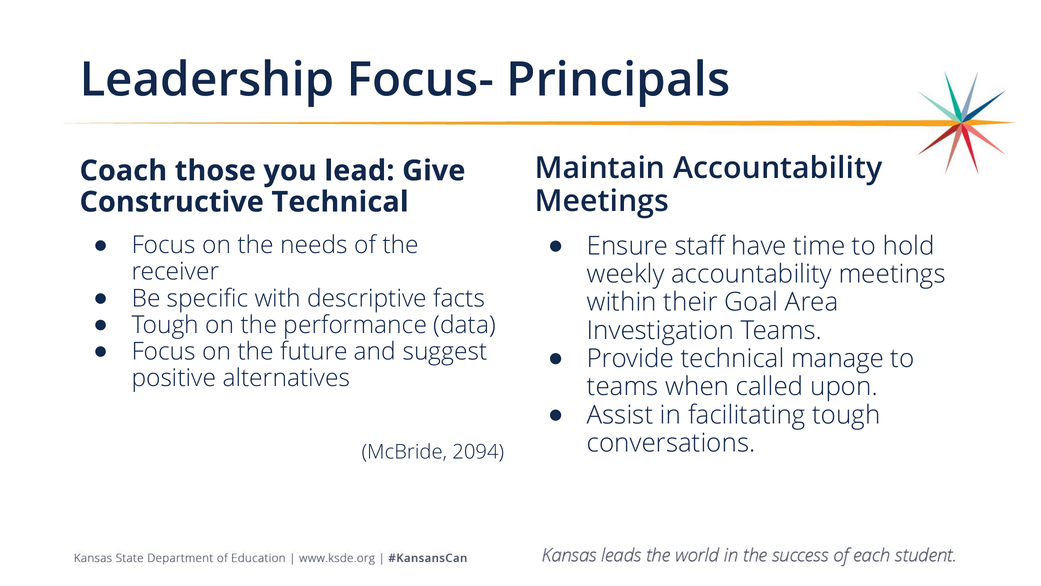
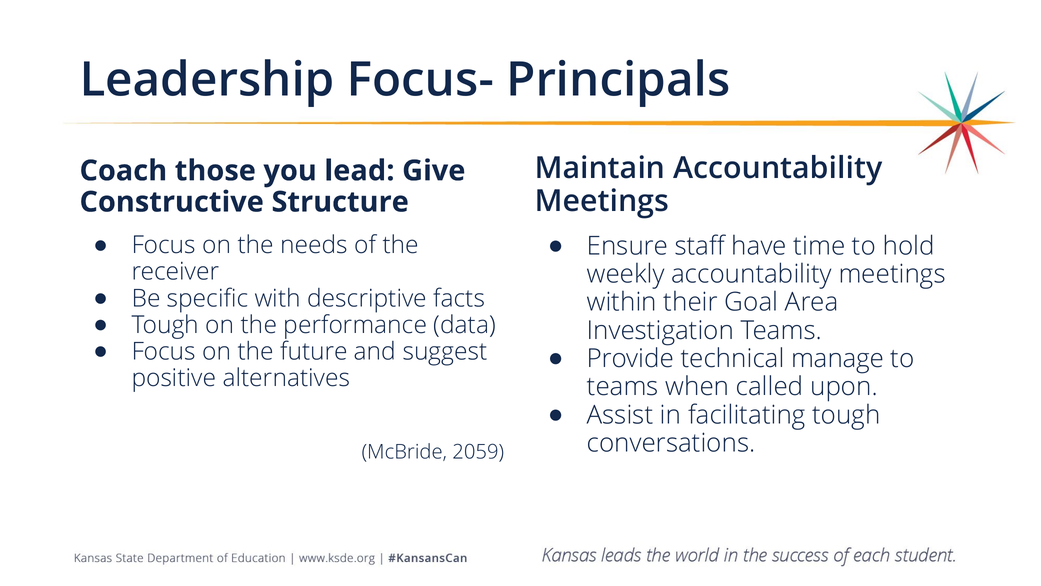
Constructive Technical: Technical -> Structure (340, 202)
2094: 2094 -> 2059 (478, 452)
